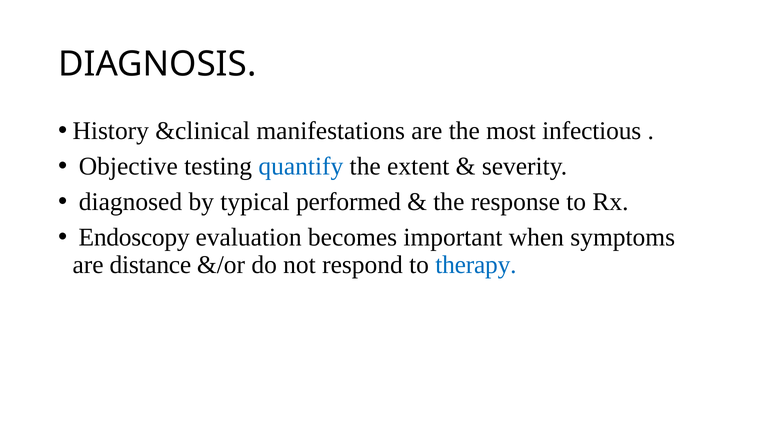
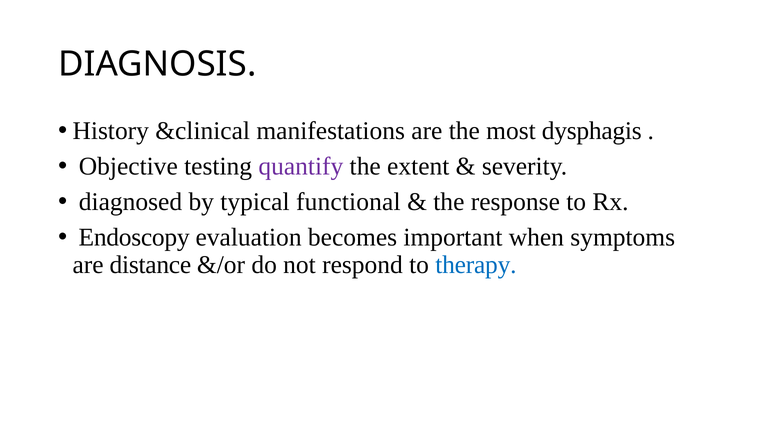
infectious: infectious -> dysphagis (592, 131)
quantify colour: blue -> purple (301, 166)
performed: performed -> functional (348, 202)
